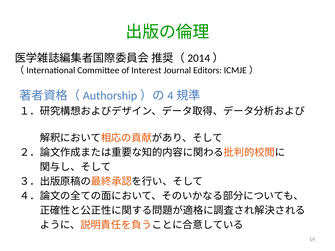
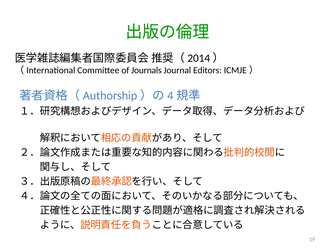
Interest: Interest -> Journals (146, 70)
